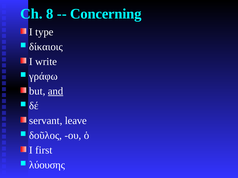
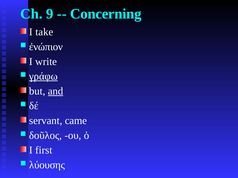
8: 8 -> 9 (50, 14)
type: type -> take (44, 32)
δίκαιοις: δίκαιοις -> ἐνώπιον (46, 47)
γράφω underline: none -> present (43, 77)
leave: leave -> came (76, 121)
